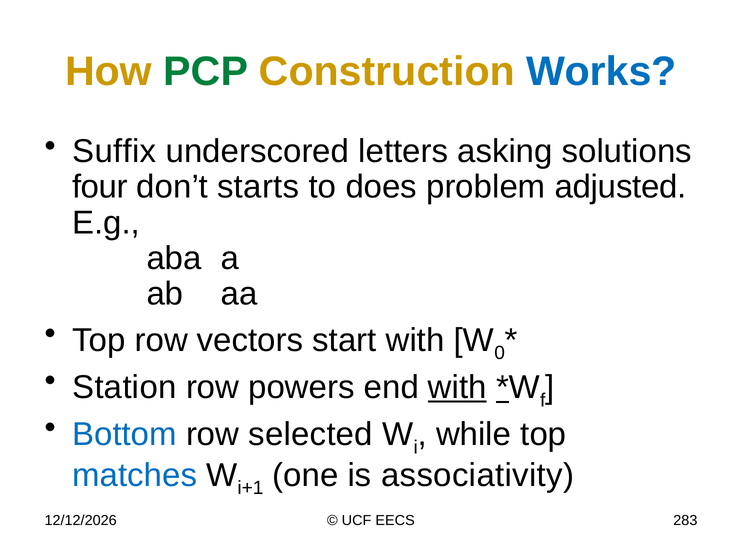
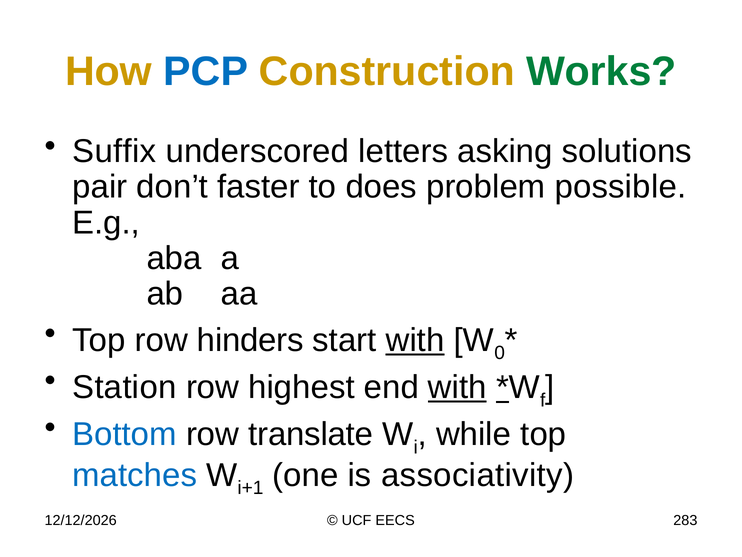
PCP colour: green -> blue (206, 72)
Works colour: blue -> green (601, 72)
four: four -> pair (100, 187)
starts: starts -> faster (258, 187)
adjusted: adjusted -> possible (620, 187)
vectors: vectors -> hinders (250, 340)
with underline: none -> present (415, 340)
powers: powers -> highest (301, 387)
selected: selected -> translate (311, 434)
